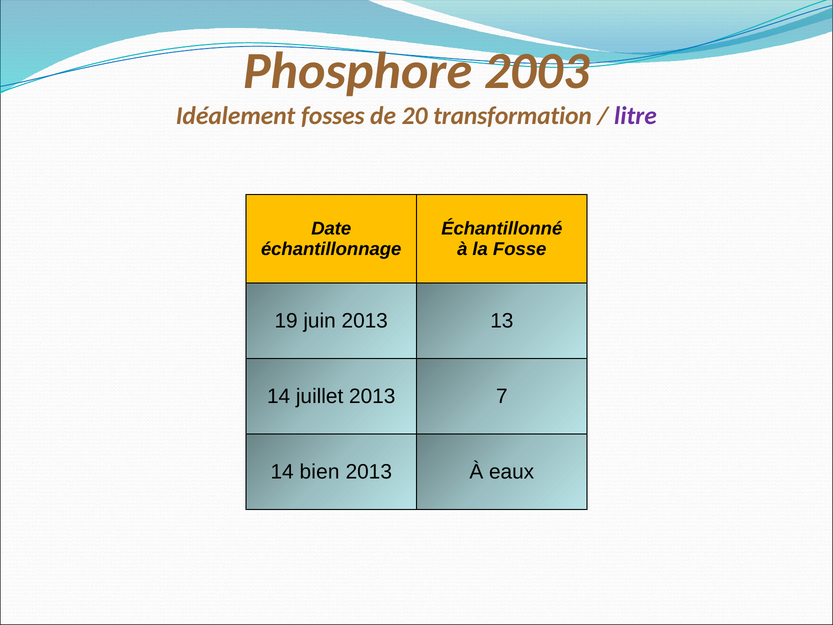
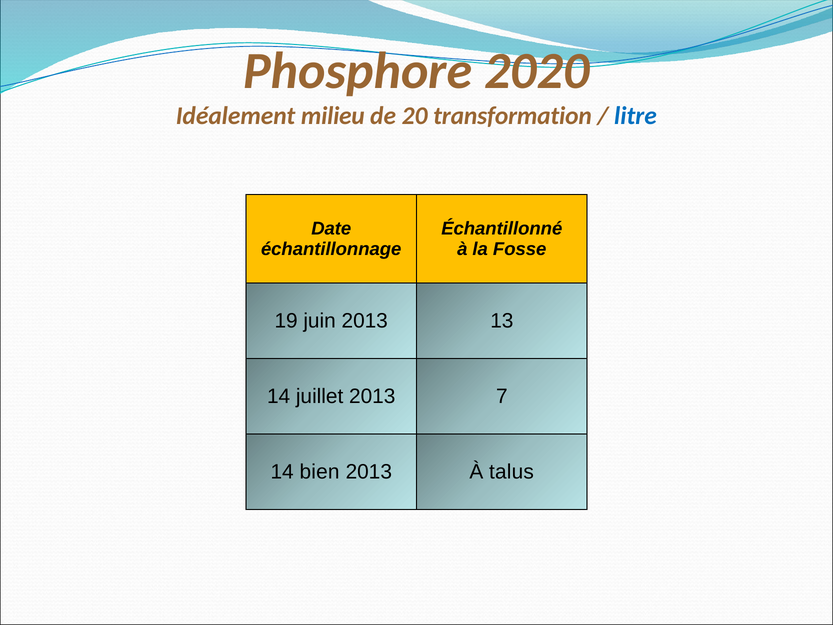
2003: 2003 -> 2020 (537, 71)
fosses: fosses -> milieu (333, 116)
litre colour: purple -> blue (635, 116)
eaux: eaux -> talus (511, 472)
